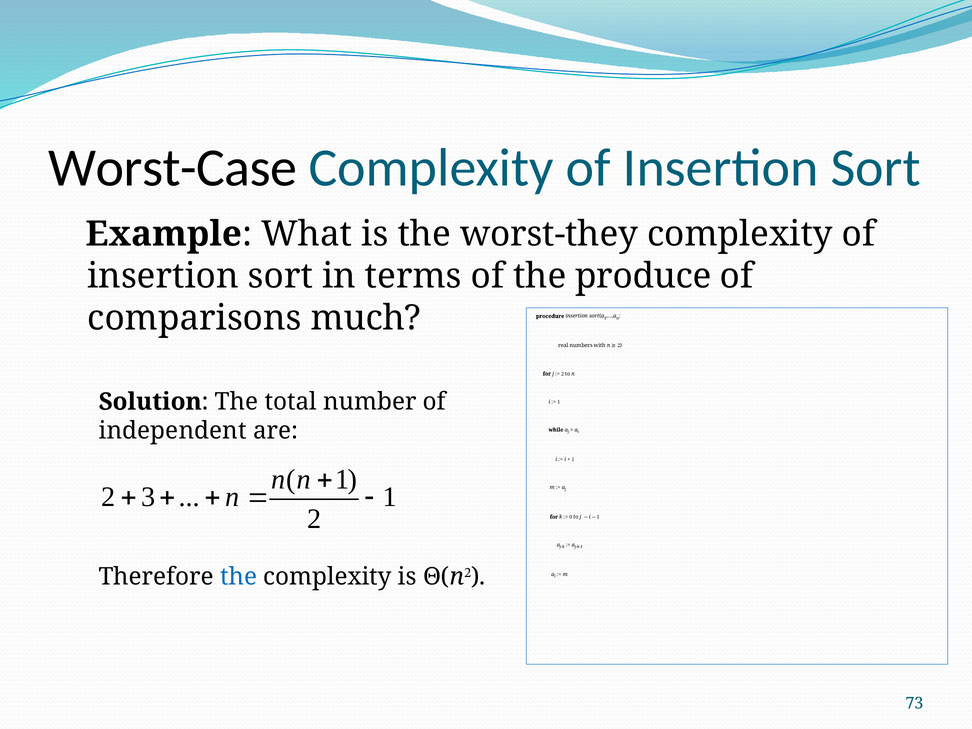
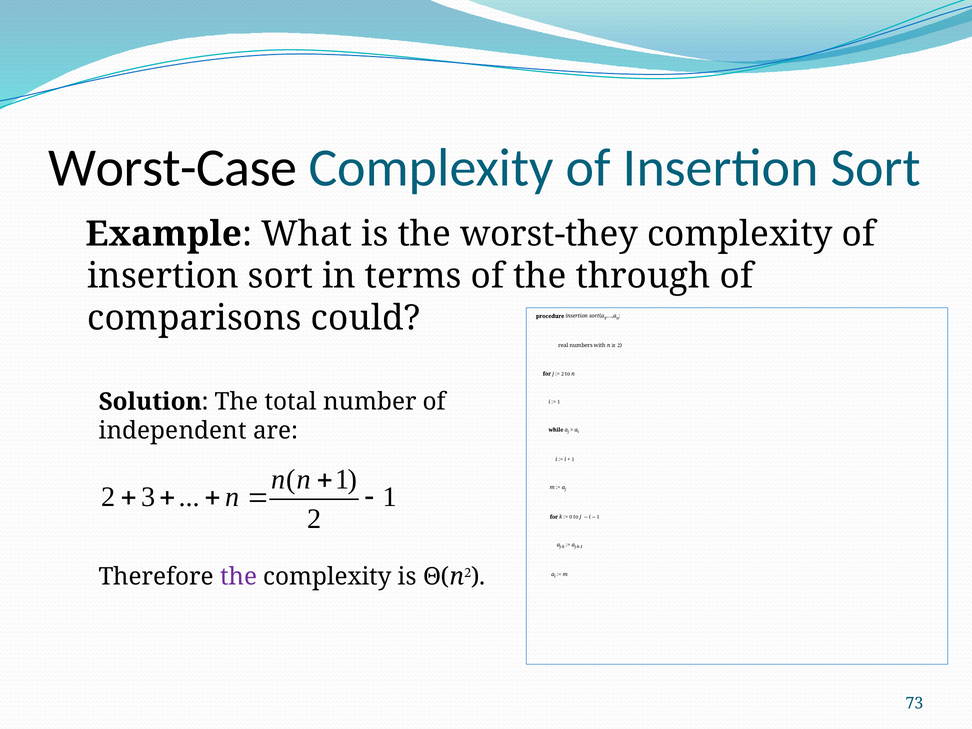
produce: produce -> through (643, 276)
much: much -> could (366, 318)
the colour: blue -> purple (239, 577)
